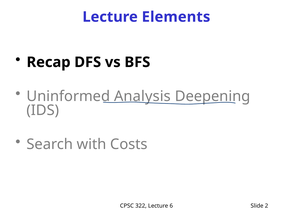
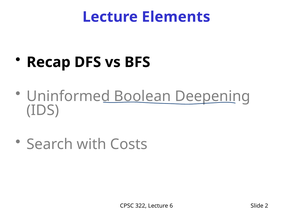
Analysis: Analysis -> Boolean (142, 96)
